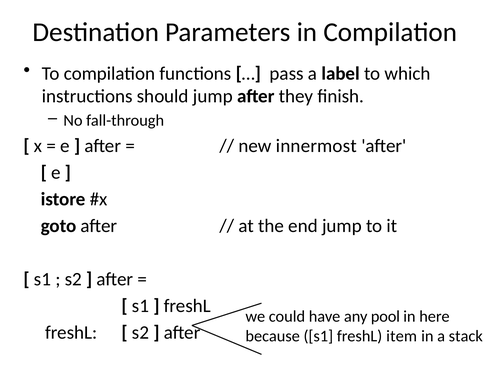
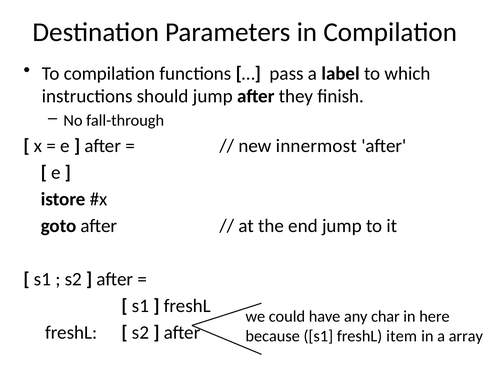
pool: pool -> char (385, 317)
stack: stack -> array (466, 337)
